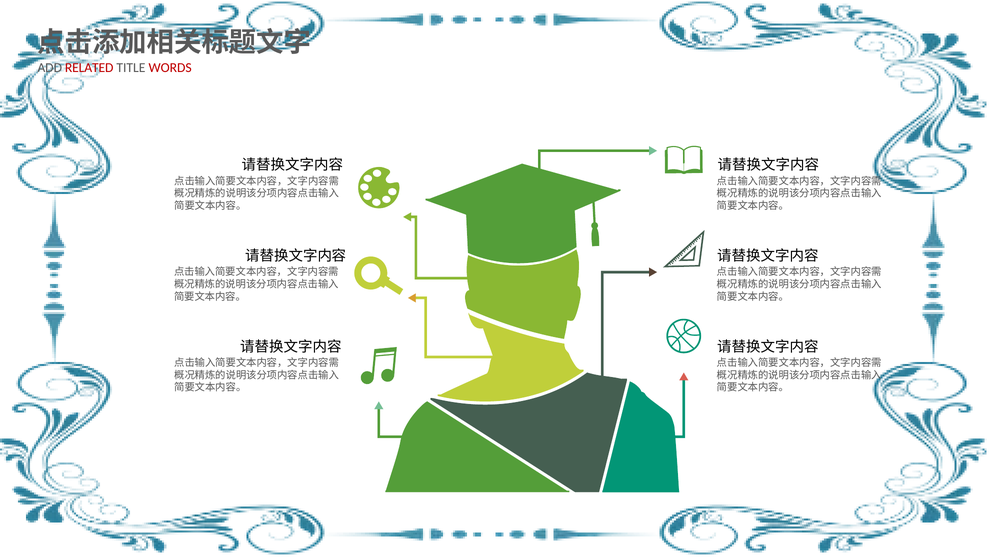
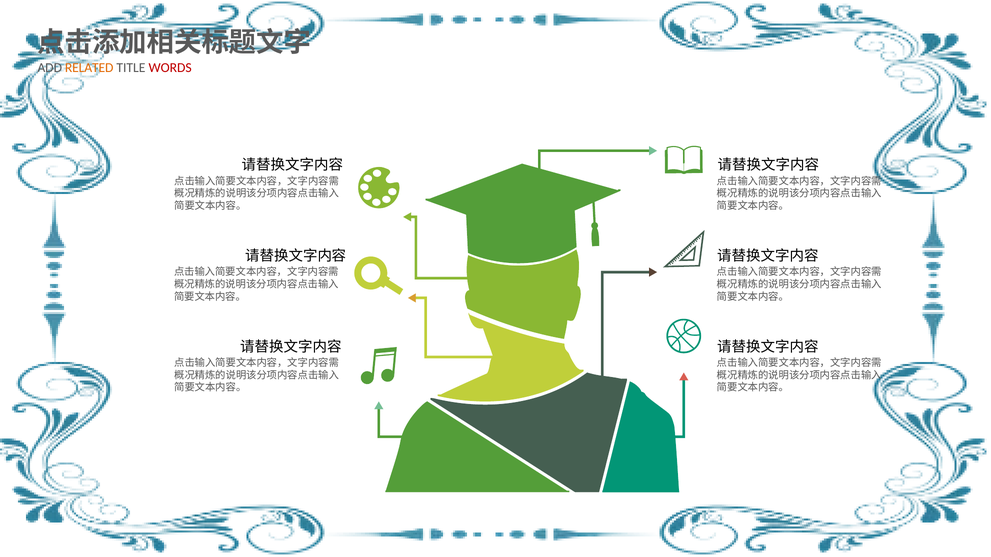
RELATED colour: red -> orange (89, 68)
